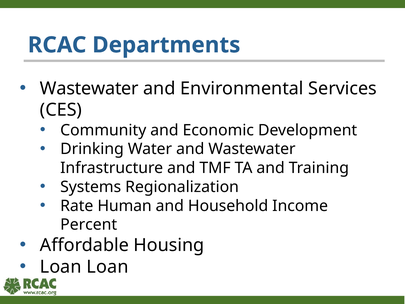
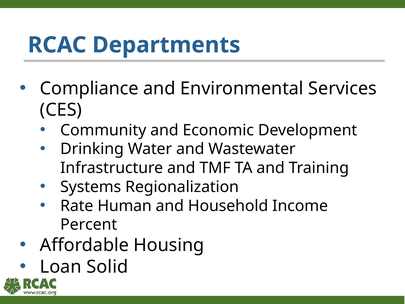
Wastewater: Wastewater -> Compliance (89, 88)
Loan Loan: Loan -> Solid (107, 267)
